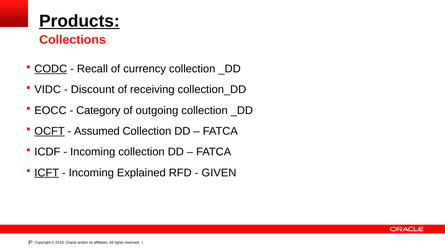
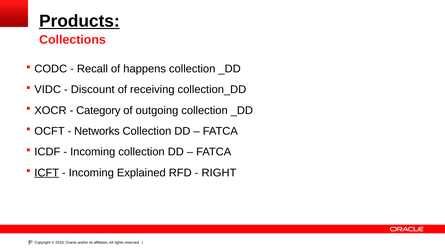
CODC underline: present -> none (51, 69)
currency: currency -> happens (145, 69)
EOCC: EOCC -> XOCR (50, 111)
OCFT underline: present -> none (50, 131)
Assumed: Assumed -> Networks (97, 131)
GIVEN: GIVEN -> RIGHT (219, 173)
